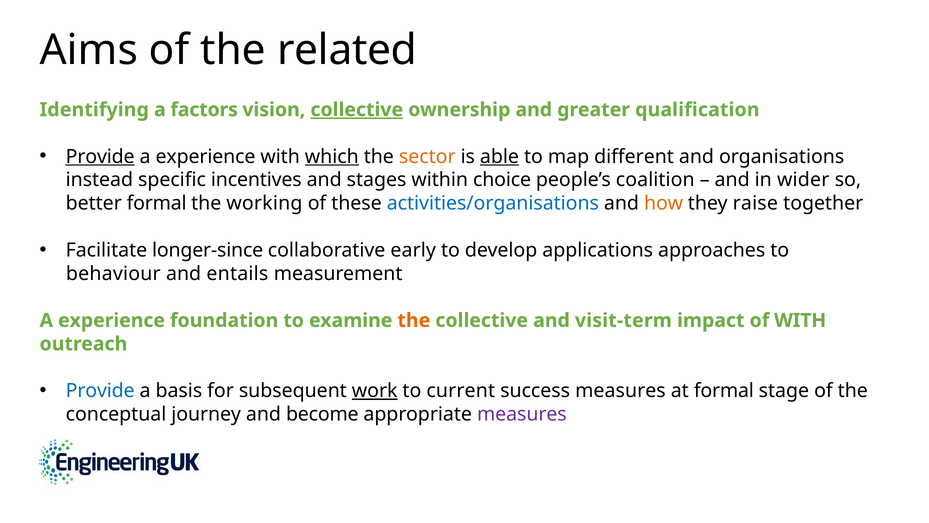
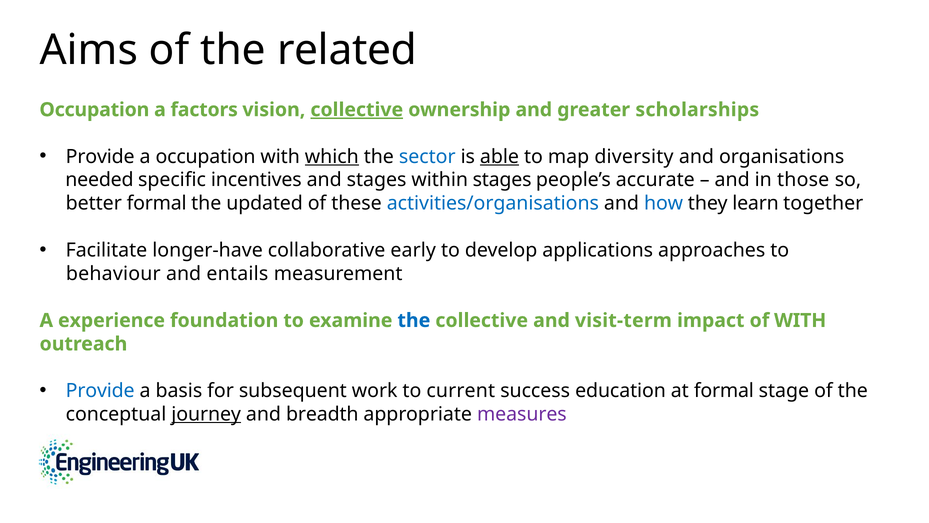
Identifying: Identifying -> Occupation (94, 110)
qualification: qualification -> scholarships (697, 110)
Provide underline: present -> none (100, 156)
experience: experience -> occupation (206, 156)
sector colour: orange -> blue (427, 156)
different: different -> diversity (634, 156)
instead: instead -> needed (99, 180)
within choice: choice -> stages (502, 180)
coalition: coalition -> accurate (655, 180)
wider: wider -> those (803, 180)
working: working -> updated (265, 203)
how colour: orange -> blue (664, 203)
raise: raise -> learn (756, 203)
longer-since: longer-since -> longer-have (208, 250)
the colour: orange -> blue (414, 320)
work underline: present -> none (375, 390)
success measures: measures -> education (621, 390)
journey underline: none -> present (206, 414)
become: become -> breadth (322, 414)
